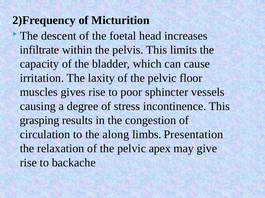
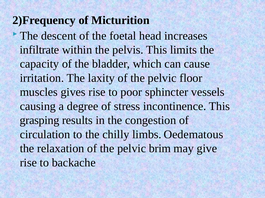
along: along -> chilly (116, 135)
Presentation: Presentation -> Oedematous (193, 135)
apex: apex -> brim (160, 149)
